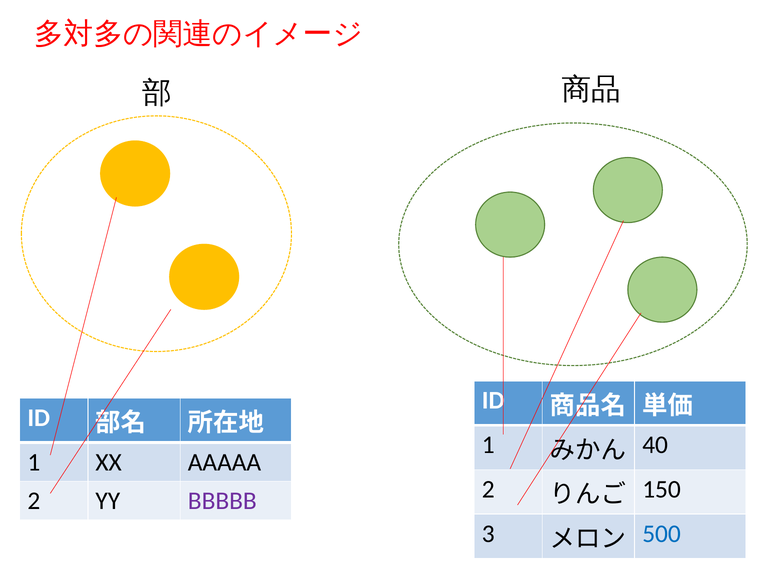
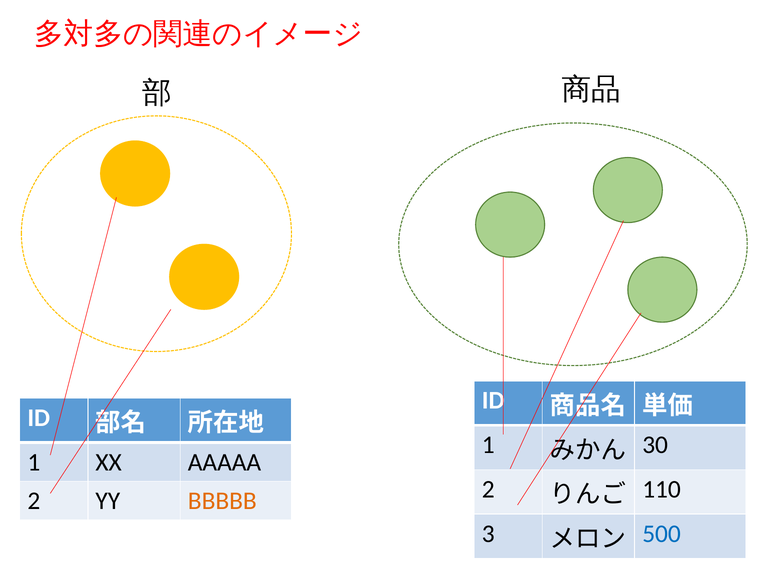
40: 40 -> 30 (655, 445)
150: 150 -> 110 (662, 489)
BBBBB colour: purple -> orange (222, 501)
